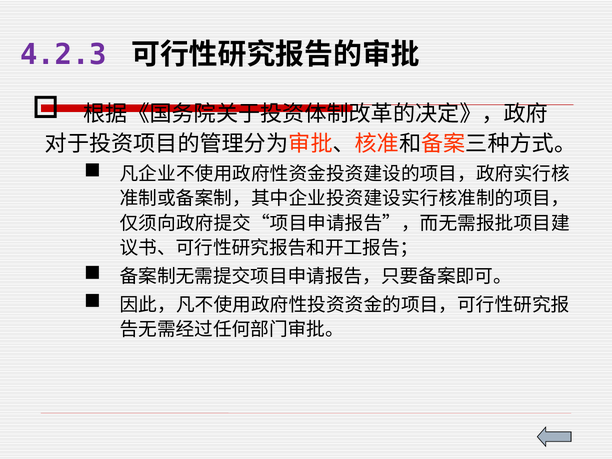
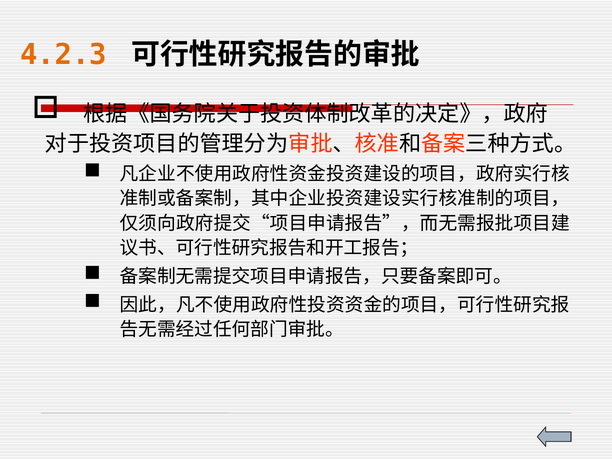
4.2.3 colour: purple -> orange (63, 55)
